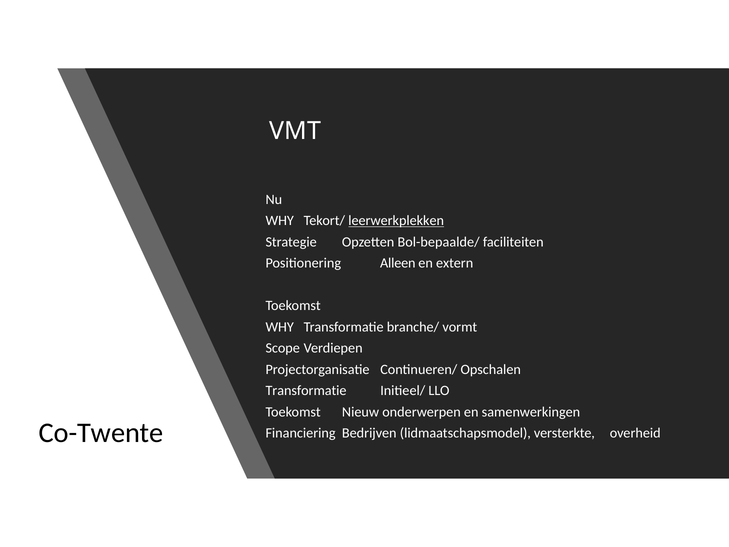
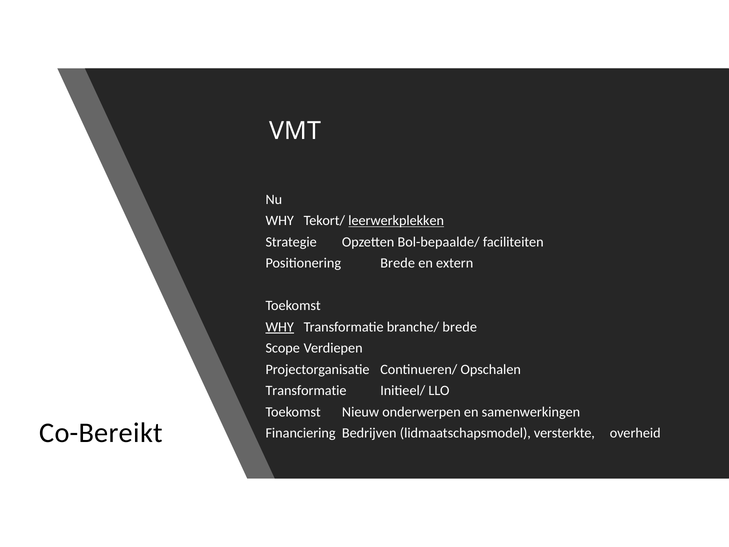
Positionering Alleen: Alleen -> Brede (398, 263)
WHY underline: none -> present (280, 327)
branche/ vormt: vormt -> brede (460, 327)
Co-Twente: Co-Twente -> Co-Bereikt (101, 432)
